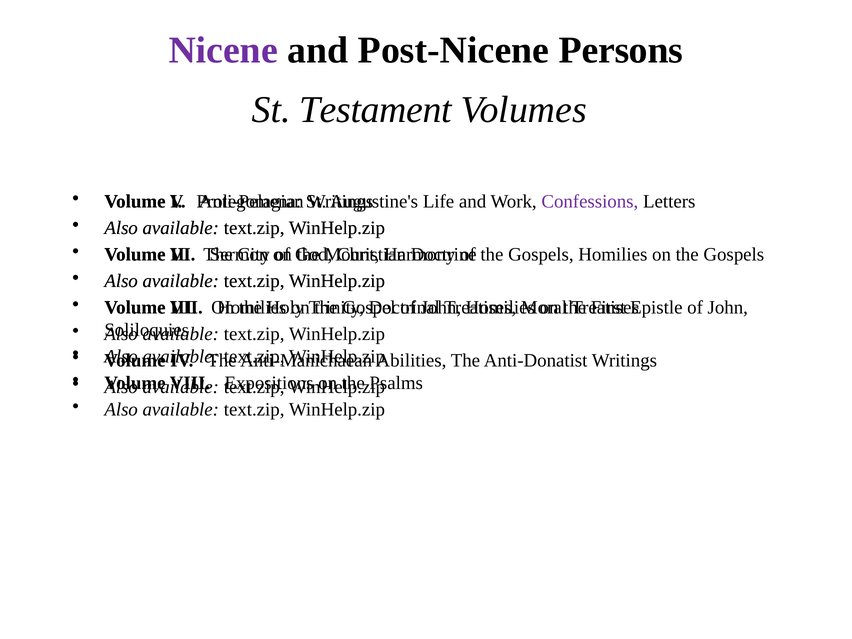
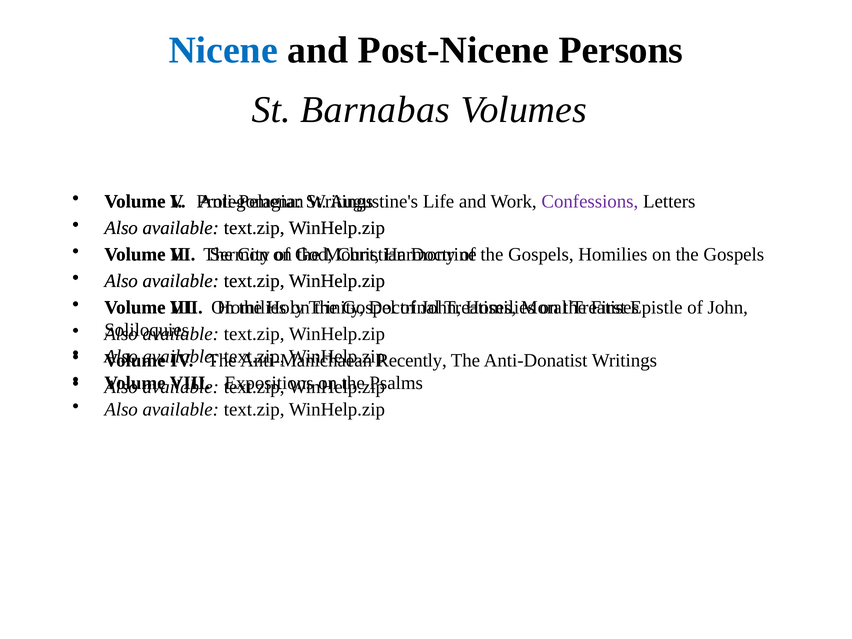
Nicene colour: purple -> blue (223, 50)
Testament: Testament -> Barnabas (375, 110)
Abilities: Abilities -> Recently (412, 361)
